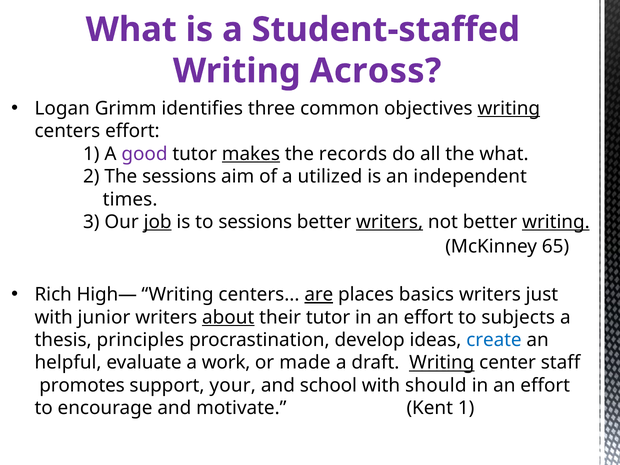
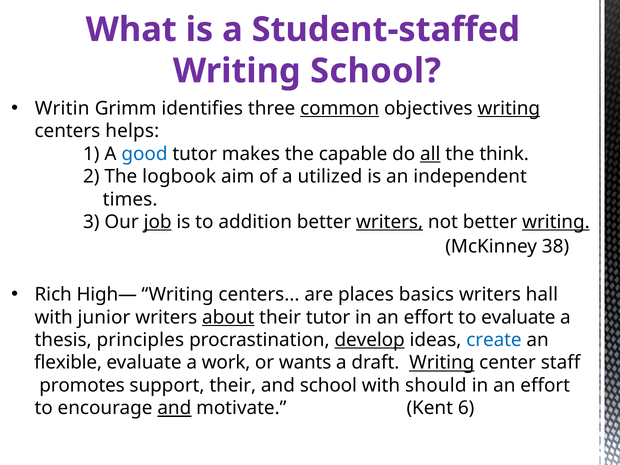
Writing Across: Across -> School (376, 71)
Logan: Logan -> Writin (62, 108)
common underline: none -> present (340, 108)
centers effort: effort -> helps (132, 131)
good colour: purple -> blue (144, 154)
makes underline: present -> none (251, 154)
records: records -> capable (353, 154)
all underline: none -> present (430, 154)
the what: what -> think (504, 154)
The sessions: sessions -> logbook (179, 177)
to sessions: sessions -> addition (255, 222)
65: 65 -> 38 (556, 246)
are underline: present -> none (319, 295)
just: just -> hall (542, 295)
to subjects: subjects -> evaluate (518, 317)
develop underline: none -> present (370, 340)
helpful: helpful -> flexible (68, 363)
made: made -> wants (305, 363)
support your: your -> their (233, 385)
and underline: none -> present (174, 408)
Kent 1: 1 -> 6 (466, 408)
